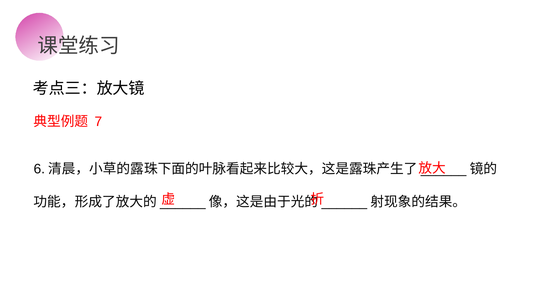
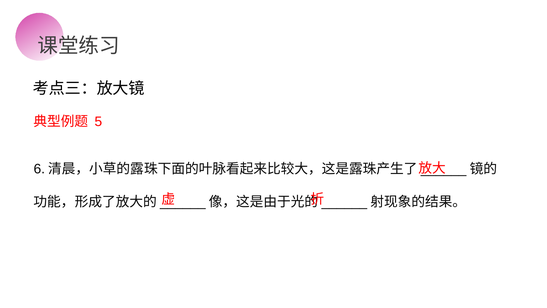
7: 7 -> 5 (98, 122)
